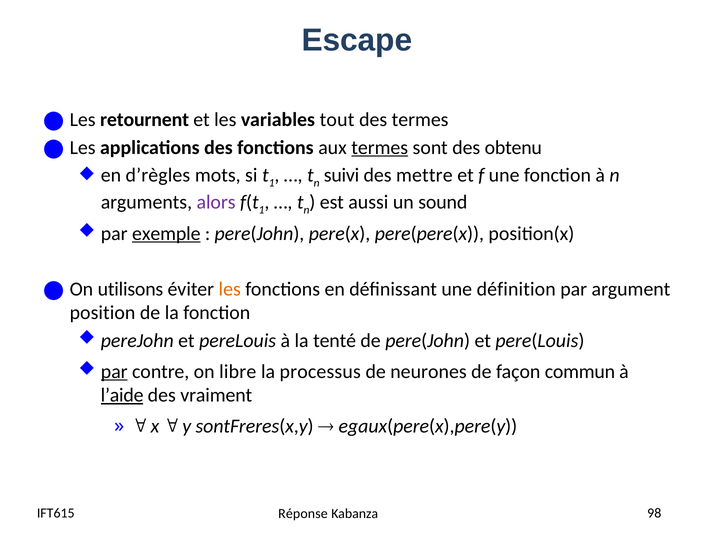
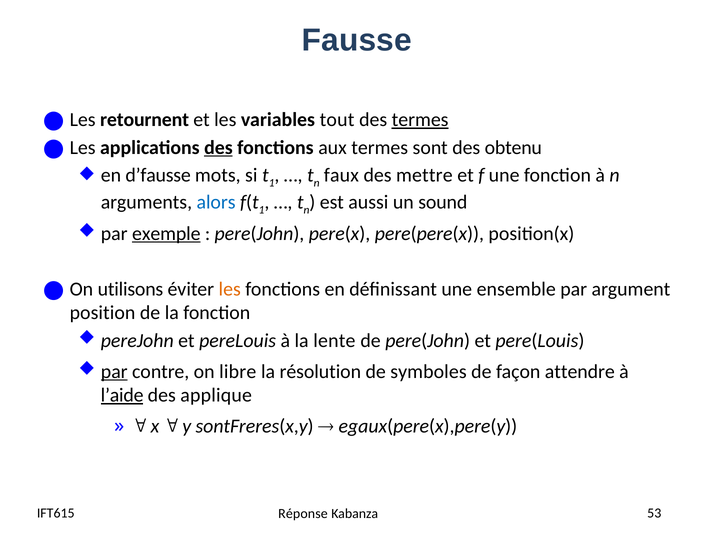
Escape: Escape -> Fausse (357, 40)
termes underline: none -> present (420, 120)
des underline: none -> present (218, 147)
termes underline: present -> none (380, 147)
d’règles: d’règles -> d’fausse (158, 175)
suivi: suivi -> faux (341, 175)
alors colour: purple -> blue (216, 202)
définition: définition -> ensemble (516, 289)
tenté: tenté -> lente (334, 340)
processus: processus -> résolution (320, 371)
neurones: neurones -> symboles (428, 371)
commun: commun -> attendre (580, 371)
vraiment: vraiment -> applique (216, 395)
98: 98 -> 53 (654, 513)
